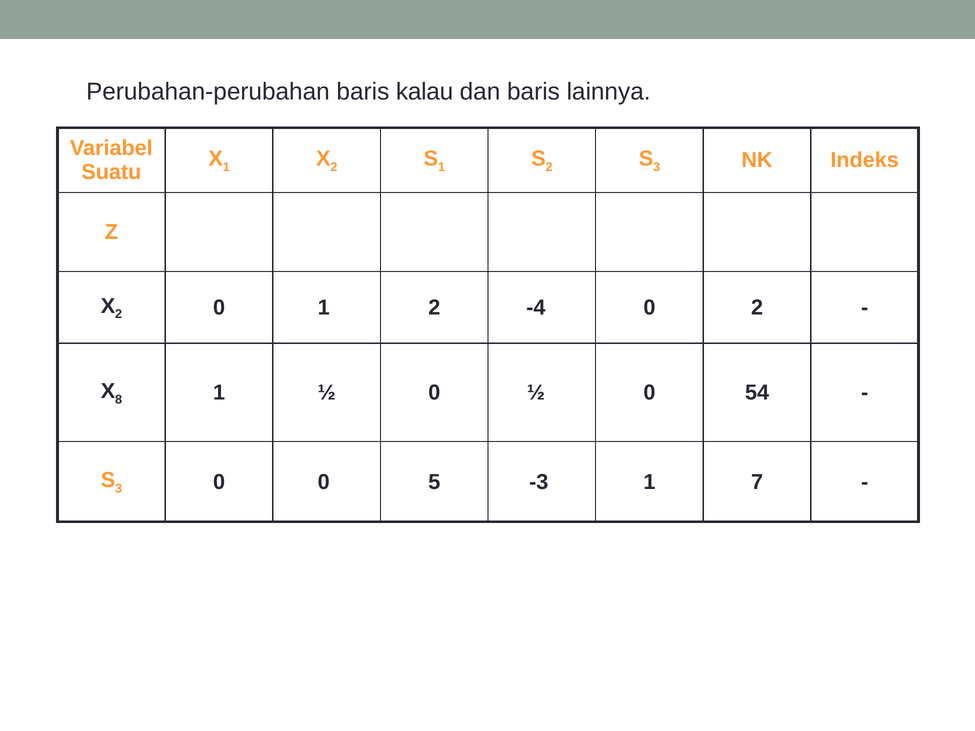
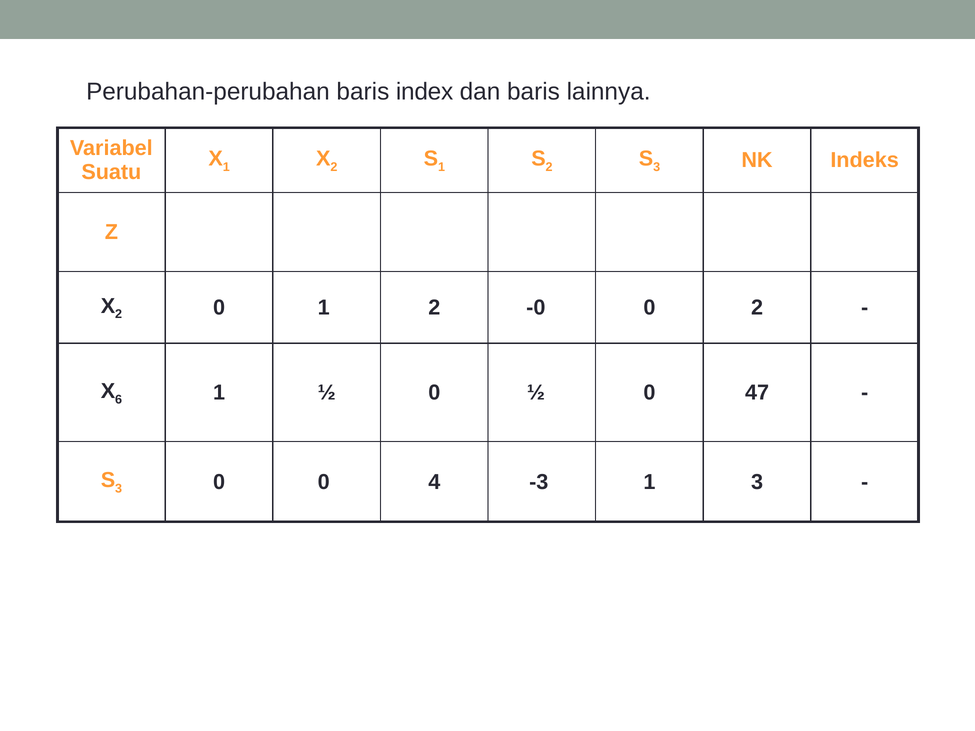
kalau: kalau -> index (425, 92)
-4: -4 -> -0 (536, 308)
8: 8 -> 6 (119, 400)
54: 54 -> 47 (757, 393)
5: 5 -> 4 (434, 482)
1 7: 7 -> 3 (757, 482)
